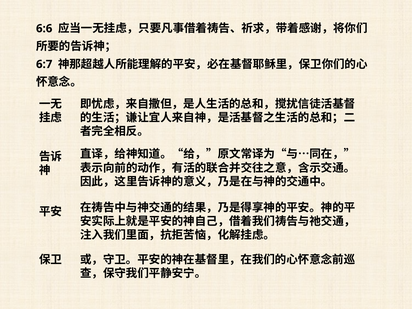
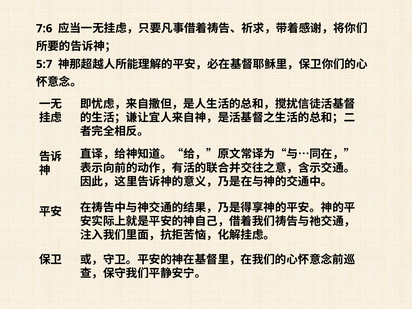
6:6: 6:6 -> 7:6 (44, 29)
6:7: 6:7 -> 5:7 (44, 64)
